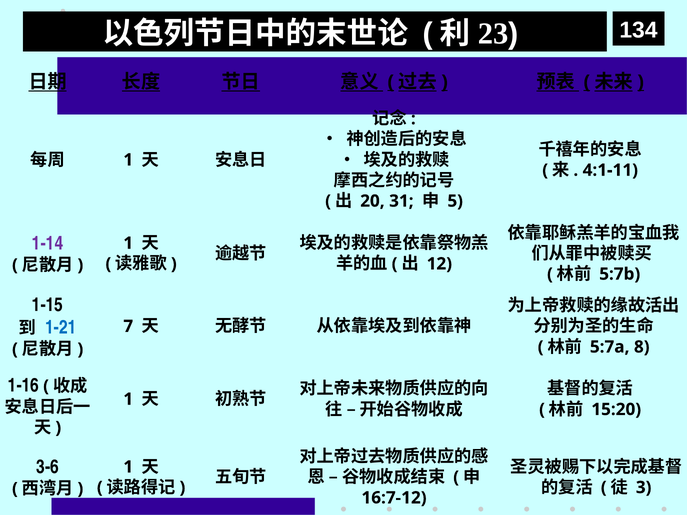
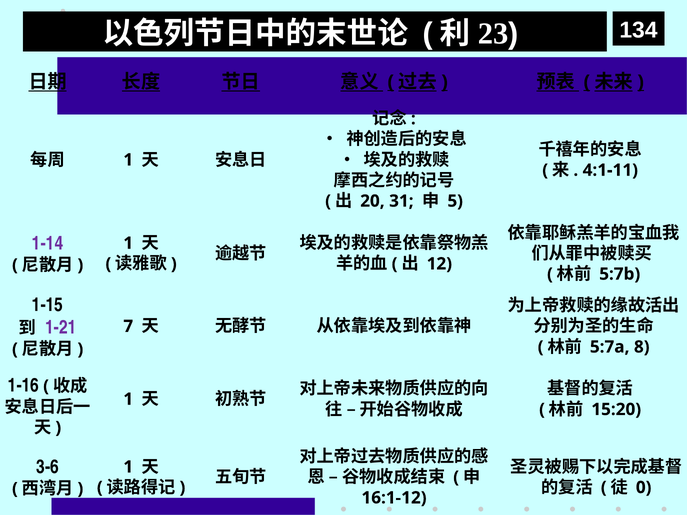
1-21 colour: blue -> purple (61, 328)
3: 3 -> 0 (644, 488)
16:7-12: 16:7-12 -> 16:1-12 (394, 498)
